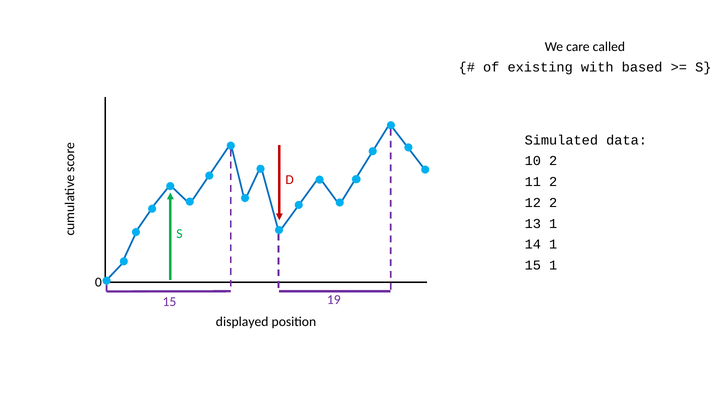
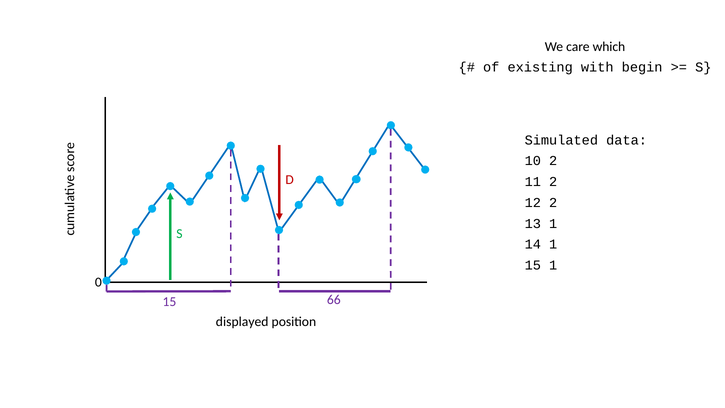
called: called -> which (609, 47)
based: based -> begin (642, 67)
19: 19 -> 66 (334, 300)
